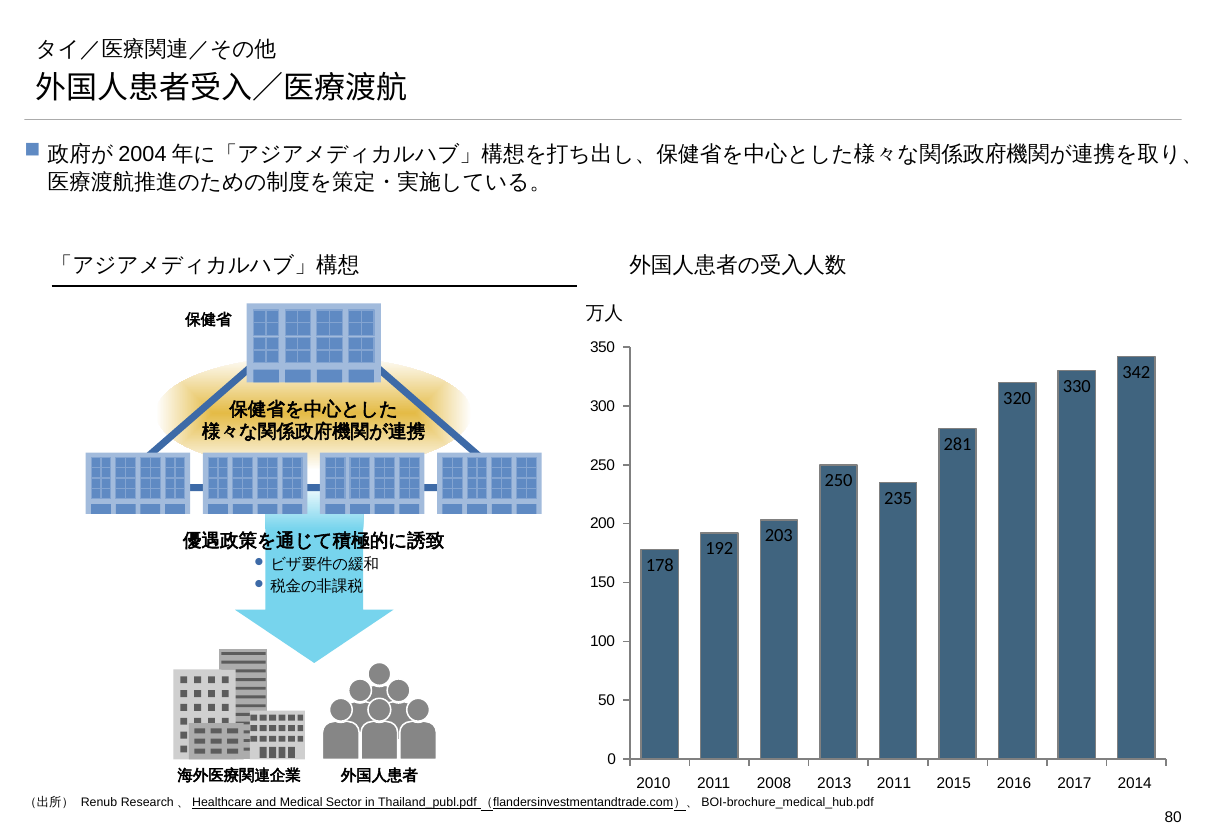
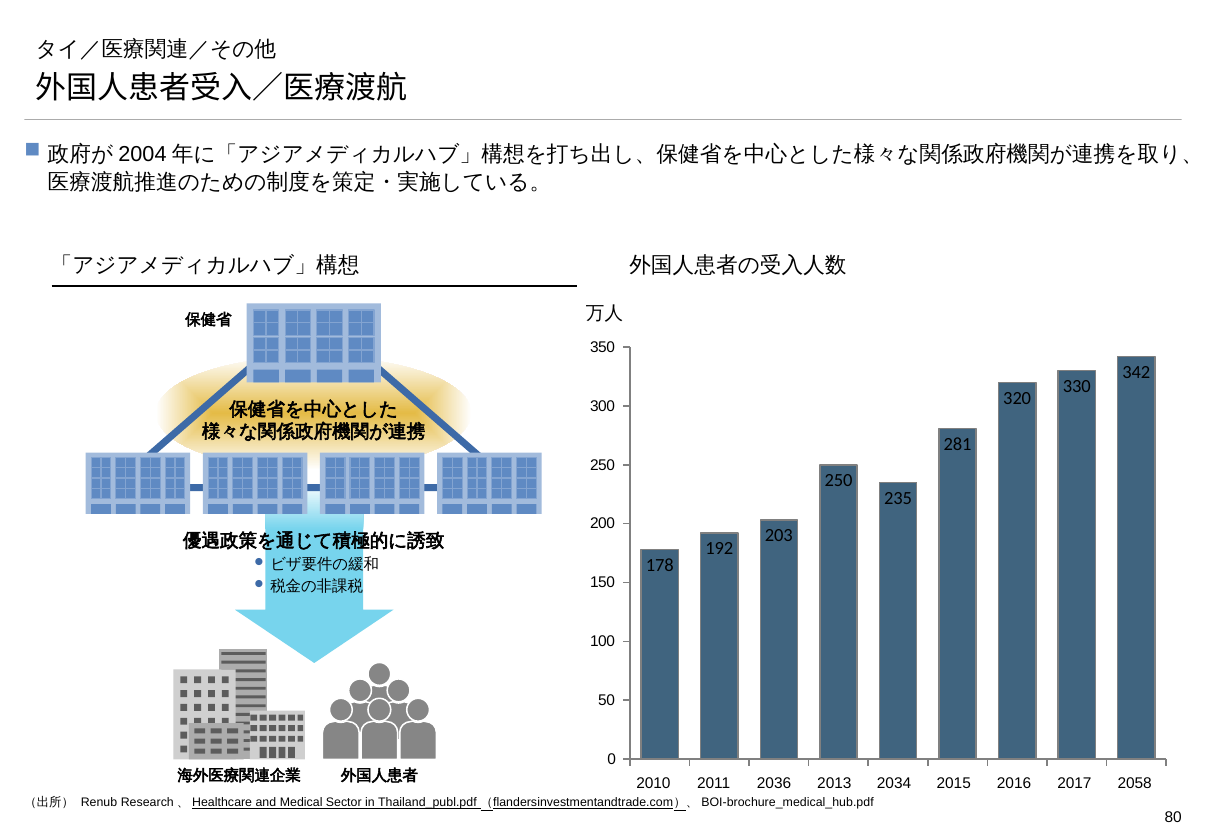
2008: 2008 -> 2036 (774, 783)
2011: 2011 -> 2034 (894, 783)
2014: 2014 -> 2058 (1135, 783)
